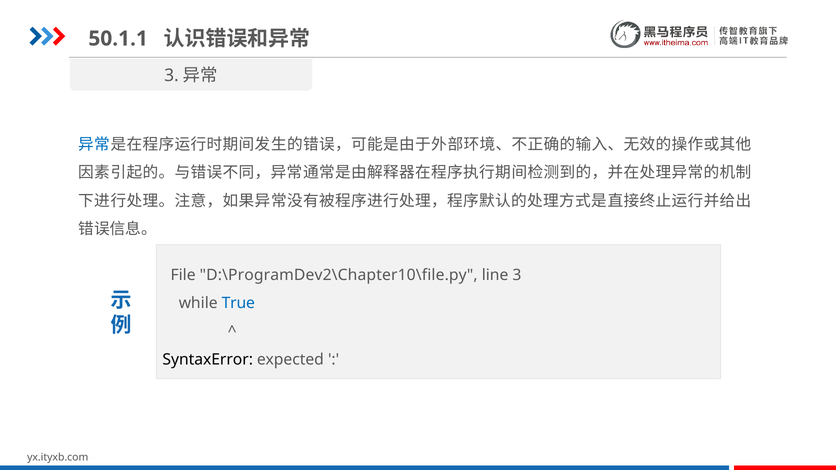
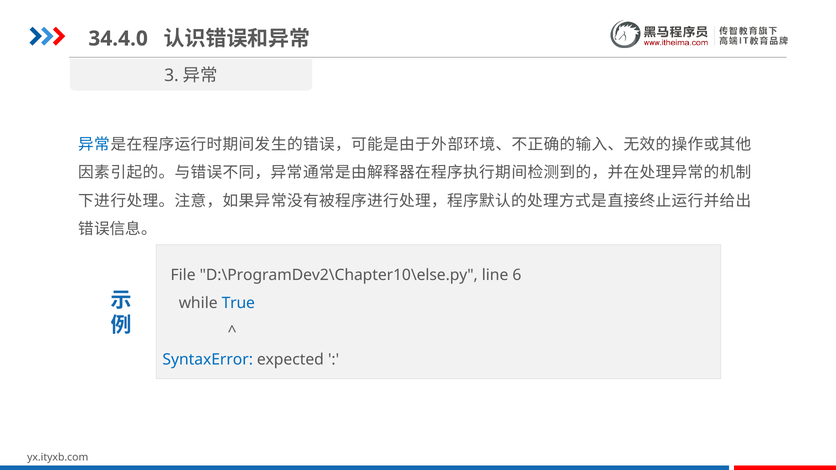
50.1.1: 50.1.1 -> 34.4.0 (118, 39)
D:\ProgramDev2\Chapter10\file.py: D:\ProgramDev2\Chapter10\file.py -> D:\ProgramDev2\Chapter10\else.py (339, 275)
line 3: 3 -> 6 (517, 275)
SyntaxError colour: black -> blue (208, 360)
